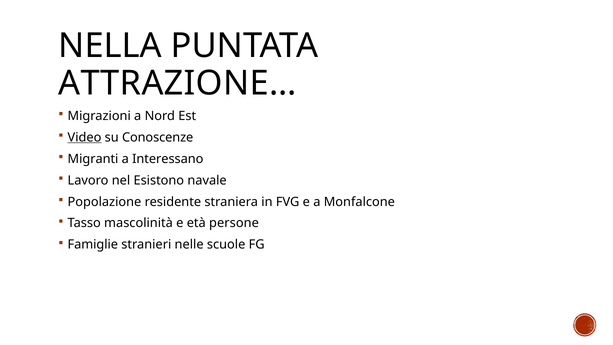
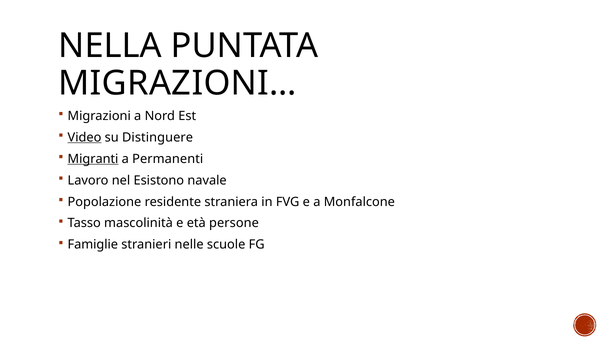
ATTRAZIONE…: ATTRAZIONE… -> MIGRAZIONI… (177, 83)
Conoscenze: Conoscenze -> Distinguere (158, 137)
Migranti underline: none -> present (93, 159)
Interessano: Interessano -> Permanenti (168, 159)
